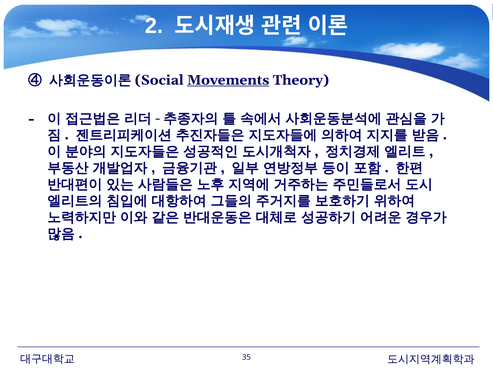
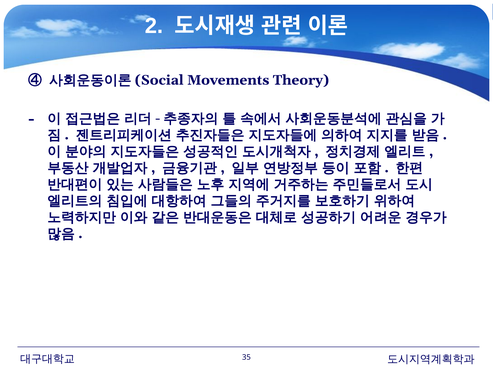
Movements underline: present -> none (228, 80)
